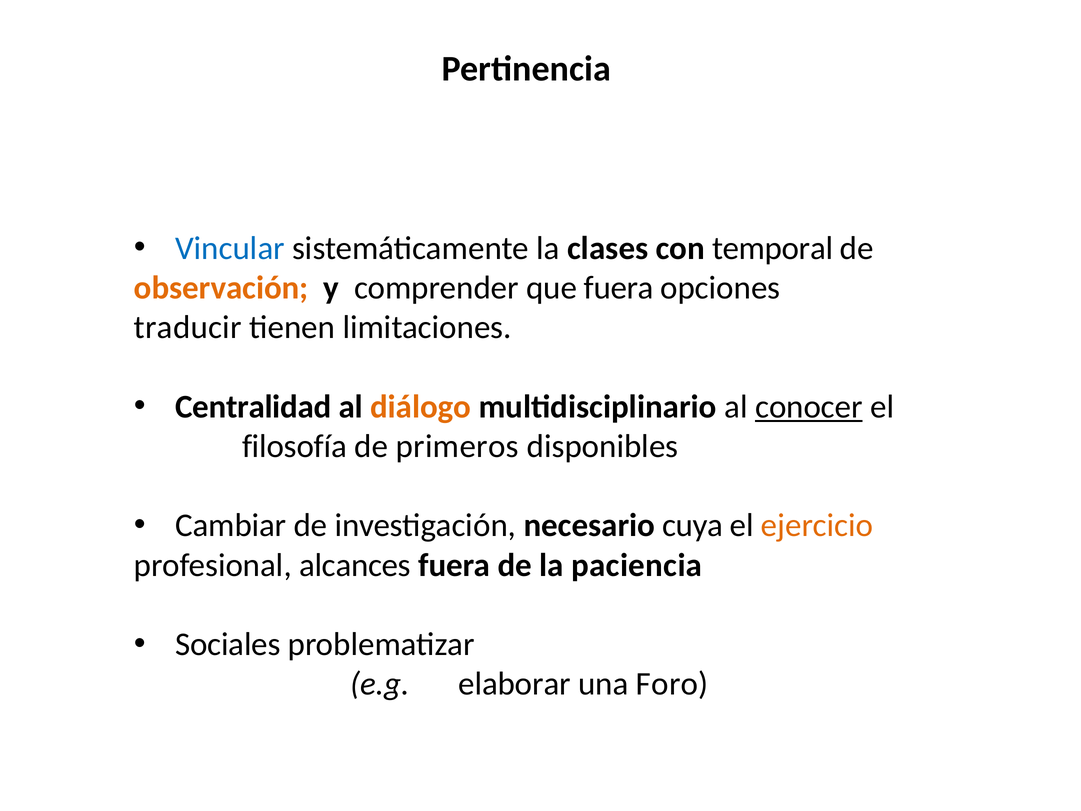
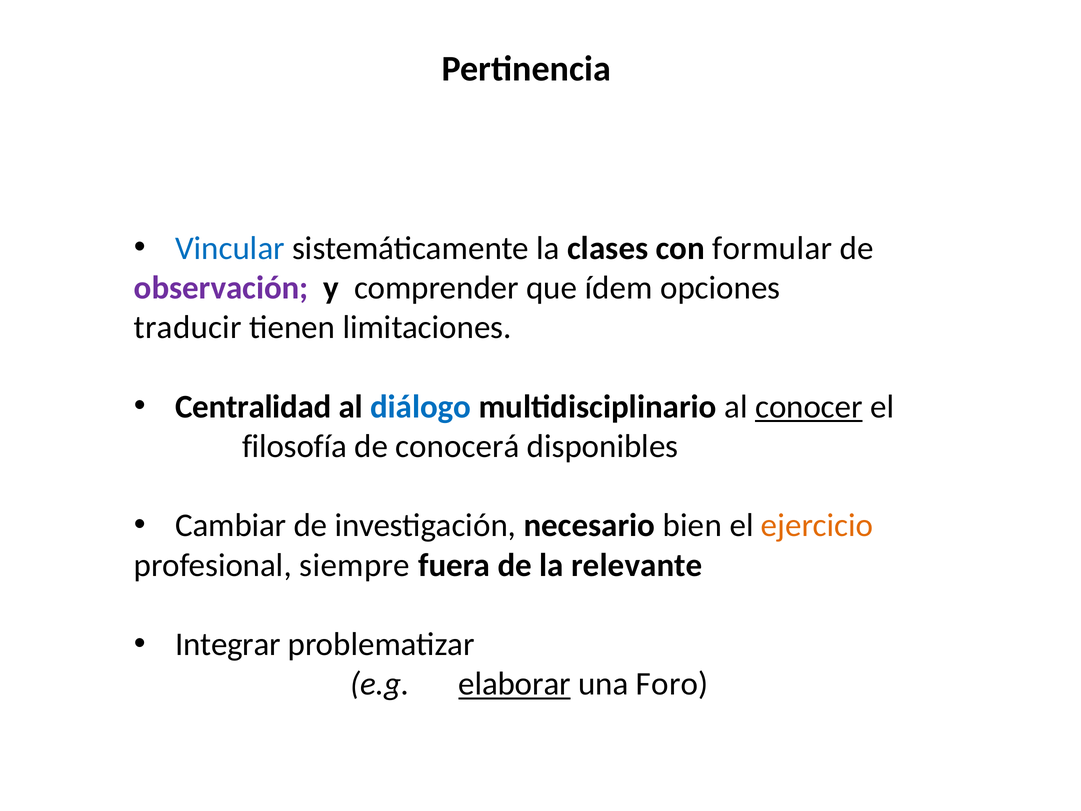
temporal: temporal -> formular (772, 248)
observación colour: orange -> purple (221, 288)
que fuera: fuera -> ídem (619, 288)
diálogo colour: orange -> blue (421, 407)
primeros: primeros -> conocerá (457, 446)
cuya: cuya -> bien (692, 525)
alcances: alcances -> siempre (355, 565)
paciencia: paciencia -> relevante (637, 565)
Sociales: Sociales -> Integrar (228, 644)
elaborar underline: none -> present (515, 684)
